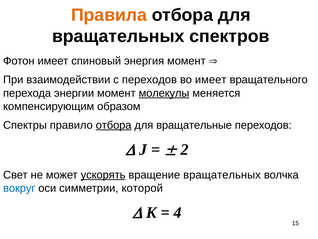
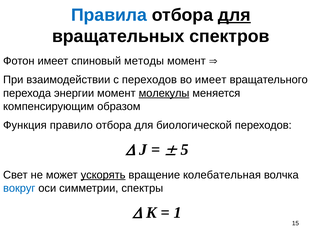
Правила colour: orange -> blue (109, 15)
для underline: none -> present (234, 15)
энергия: энергия -> методы (144, 61)
Спектры: Спектры -> Функция (25, 125)
отбора underline: present -> none (114, 125)
вращательные: вращательные -> биологической (194, 125)
2: 2 -> 5 (185, 149)
вращение вращательных: вращательных -> колебательная (222, 175)
которой: которой -> спектры (142, 188)
4: 4 -> 1 (178, 212)
